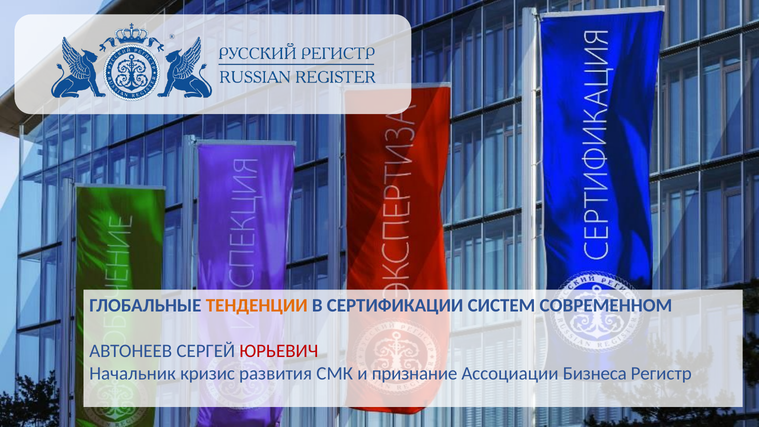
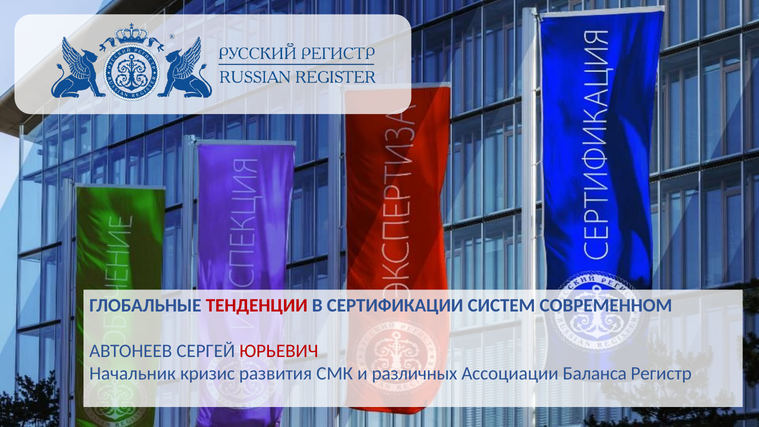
ТЕНДЕНЦИИ colour: orange -> red (257, 305)
признание: признание -> различных (415, 374)
Бизнеса: Бизнеса -> Баланса (595, 374)
